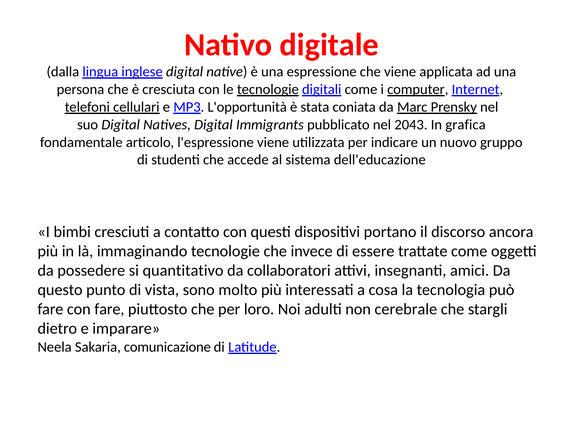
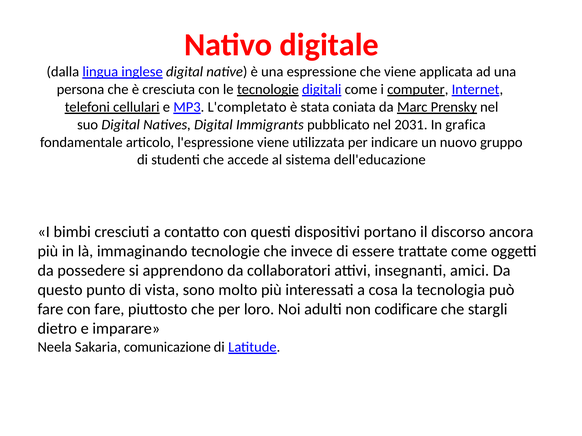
L'opportunità: L'opportunità -> L'completato (247, 107)
2043: 2043 -> 2031 (411, 125)
quantitativo: quantitativo -> apprendono (183, 271)
cerebrale: cerebrale -> codificare (406, 310)
